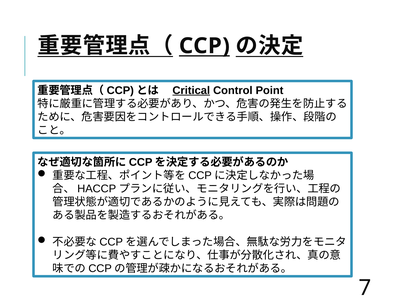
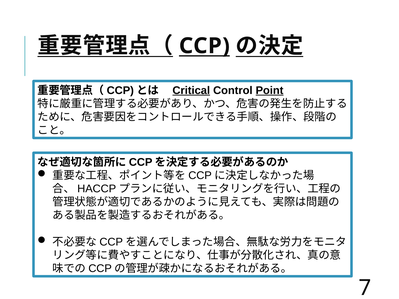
Point underline: none -> present (270, 90)
